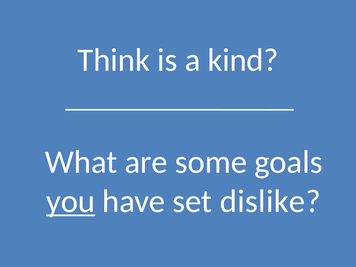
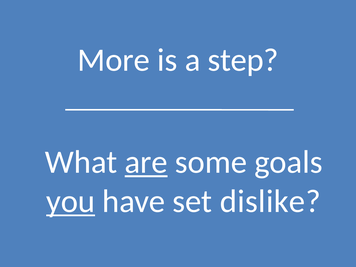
Think: Think -> More (114, 60)
kind: kind -> step (243, 60)
are underline: none -> present (146, 162)
